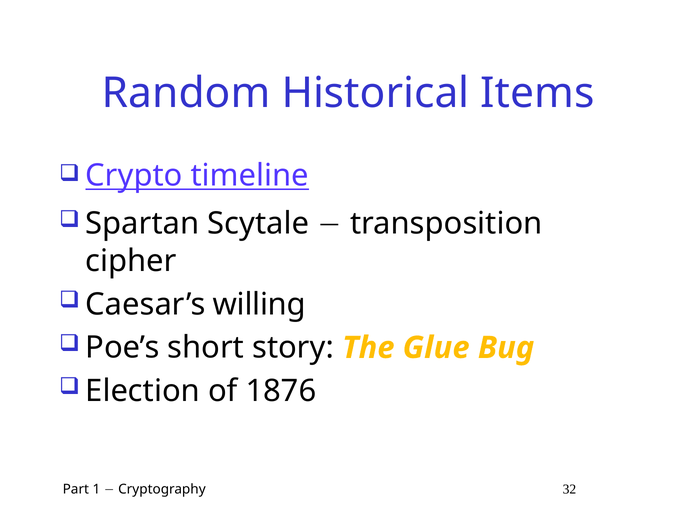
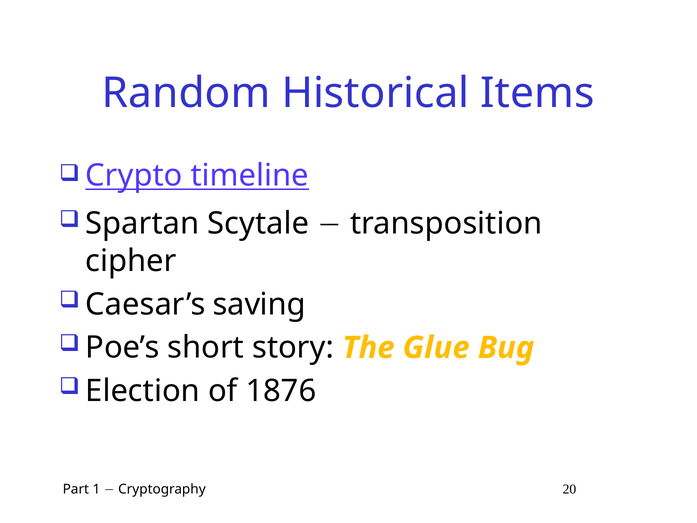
willing: willing -> saving (259, 304)
32: 32 -> 20 (570, 489)
